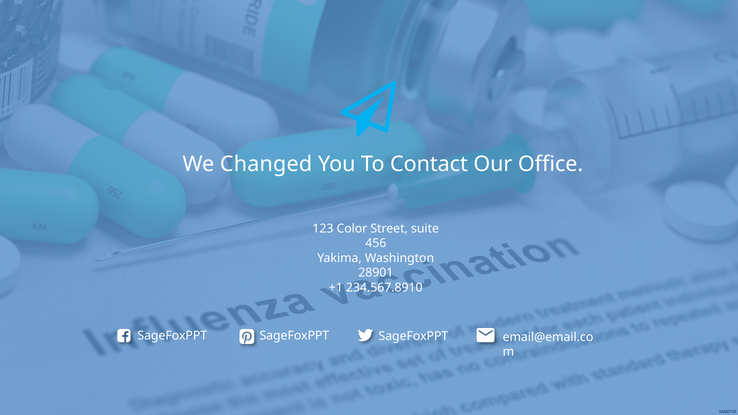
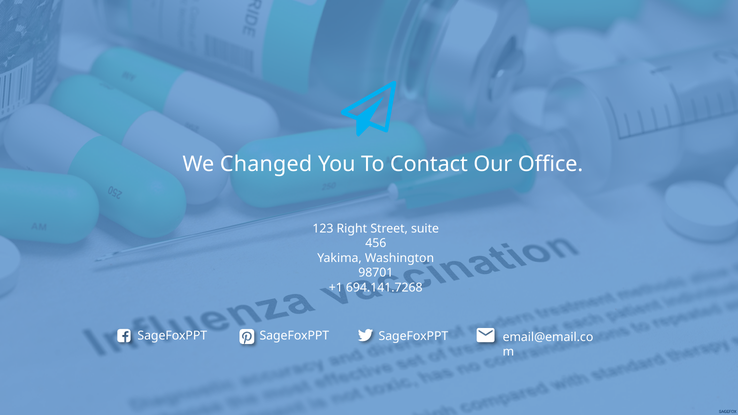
Color: Color -> Right (352, 229)
28901: 28901 -> 98701 (376, 273)
234.567.8910: 234.567.8910 -> 694.141.7268 (384, 288)
